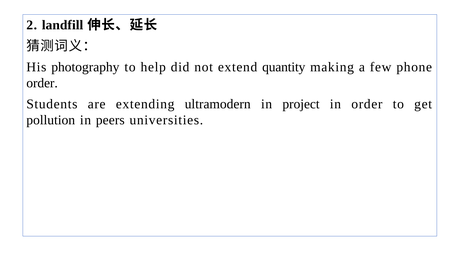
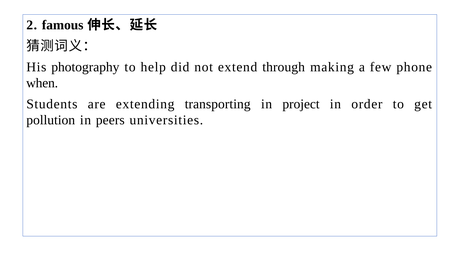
landfill: landfill -> famous (63, 25)
quantity: quantity -> through (284, 67)
order: order -> when (42, 83)
ultramodern: ultramodern -> transporting (218, 104)
